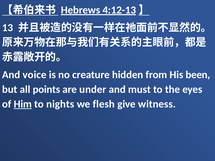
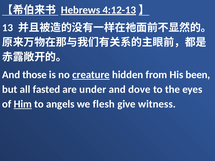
voice: voice -> those (35, 75)
creature underline: none -> present (91, 75)
points: points -> fasted (46, 90)
must: must -> dove (139, 90)
nights: nights -> angels (60, 104)
